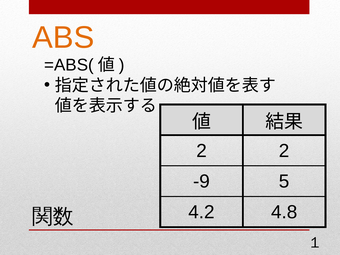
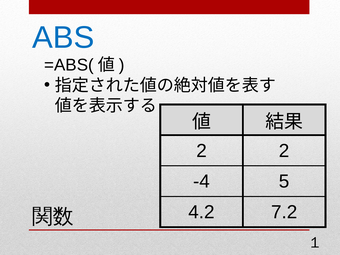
ABS colour: orange -> blue (63, 38)
-9: -9 -> -4 (202, 181)
4.8: 4.8 -> 7.2 (284, 212)
